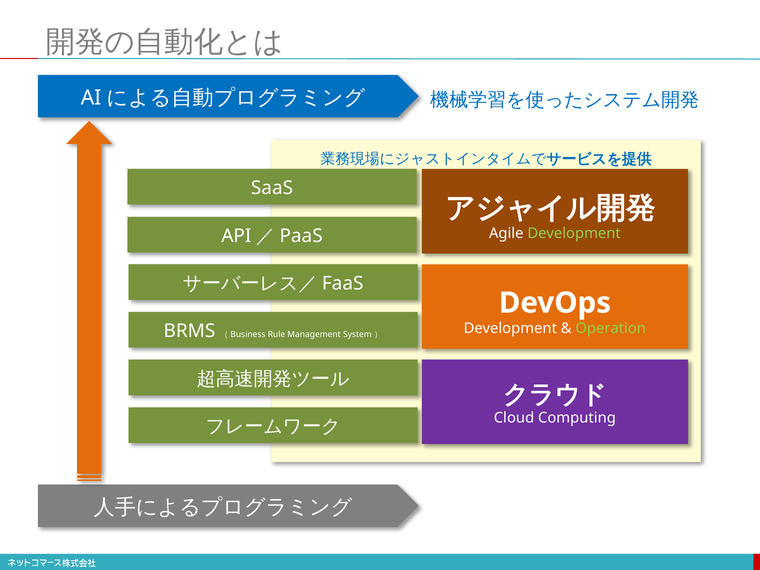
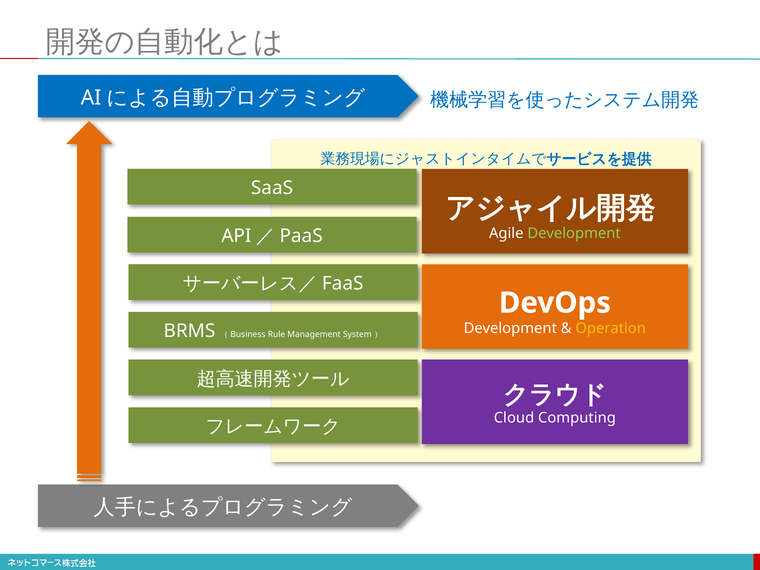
Operation colour: light green -> yellow (611, 328)
